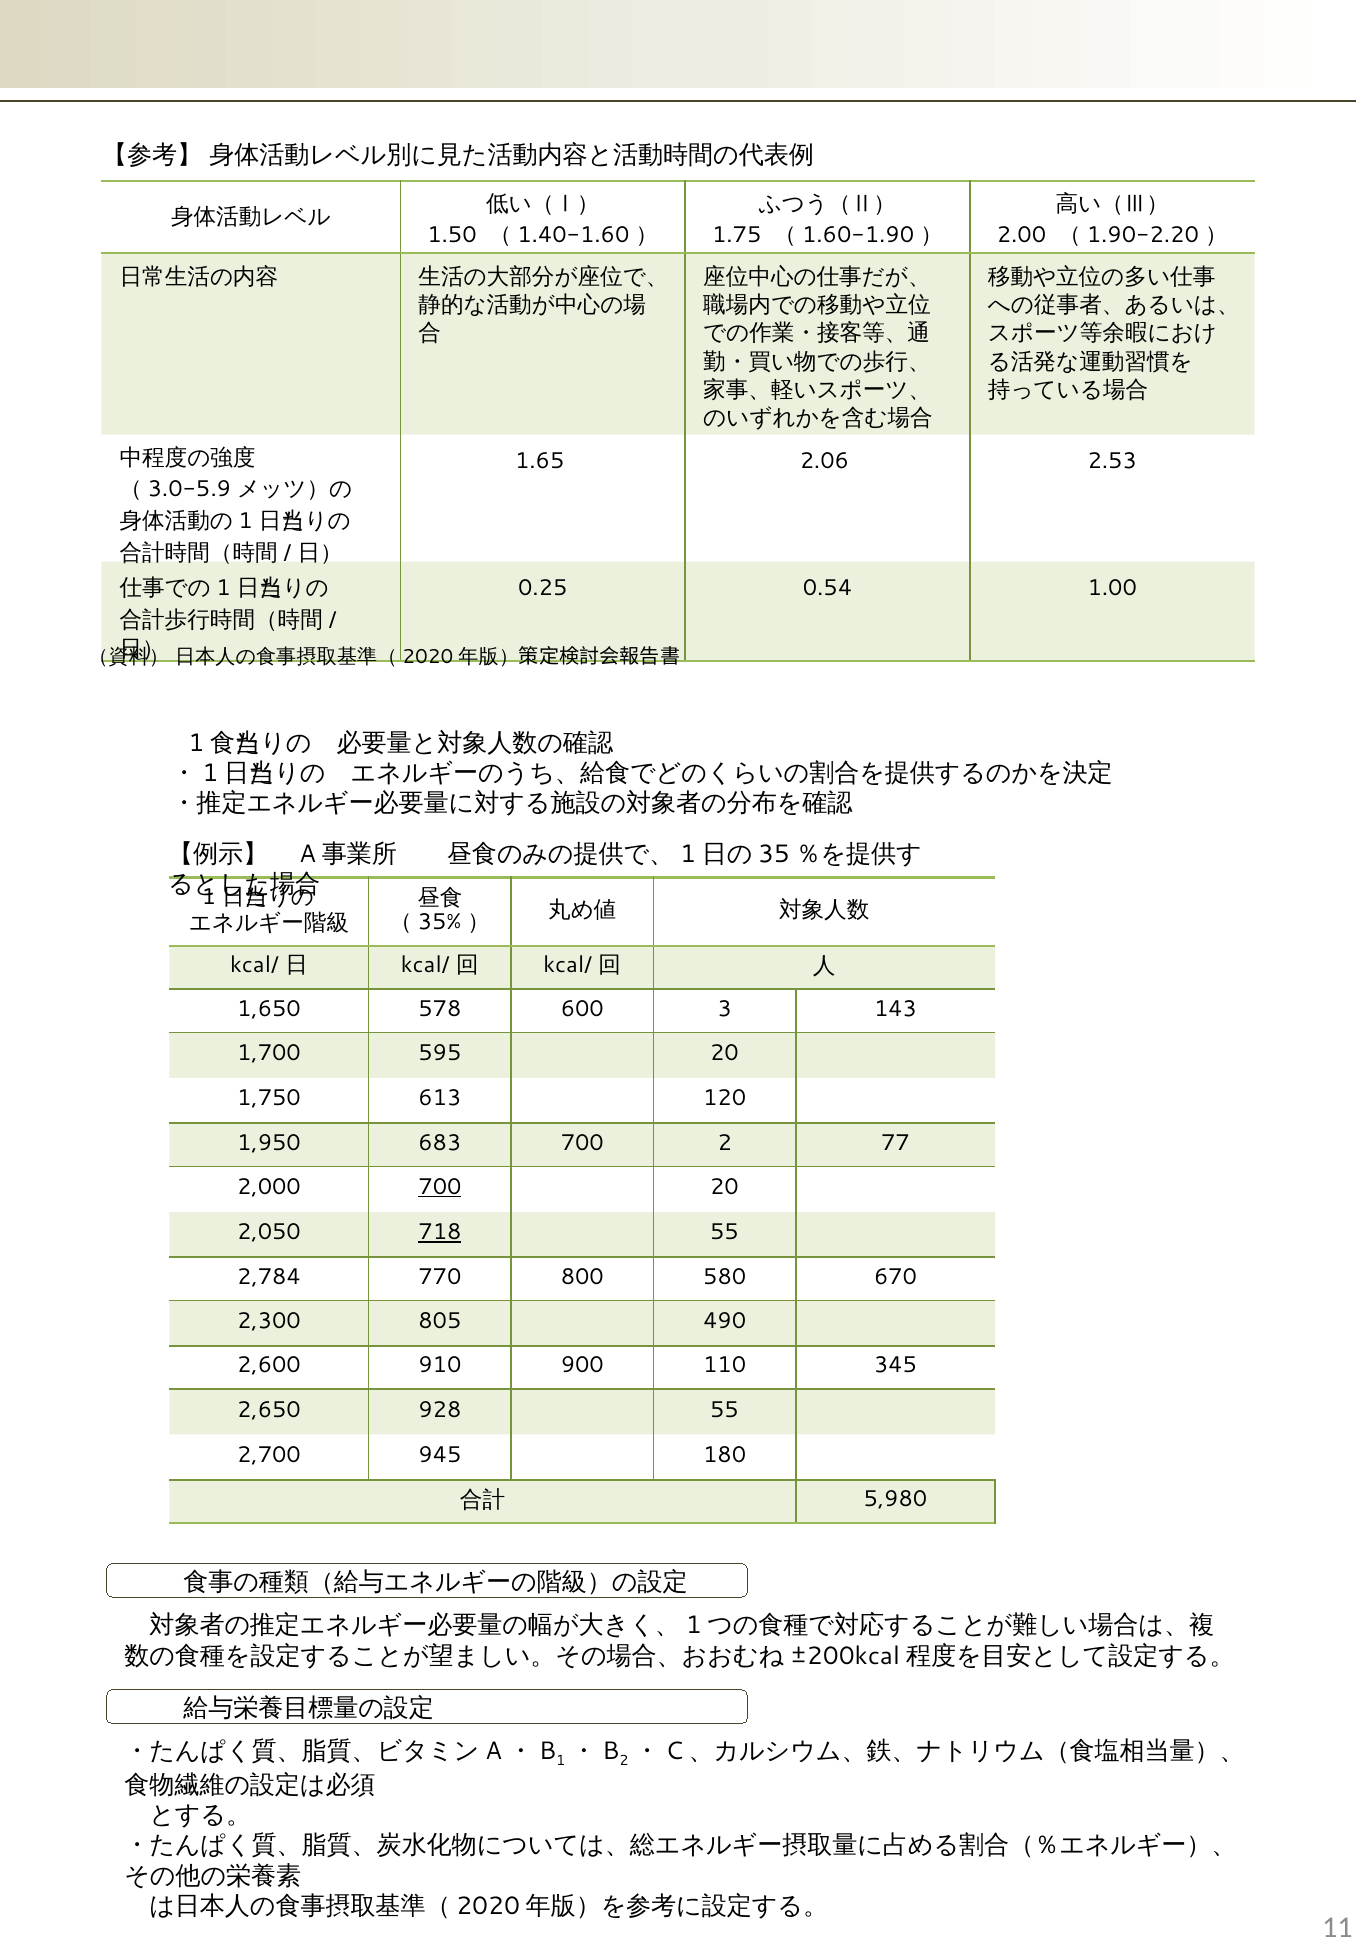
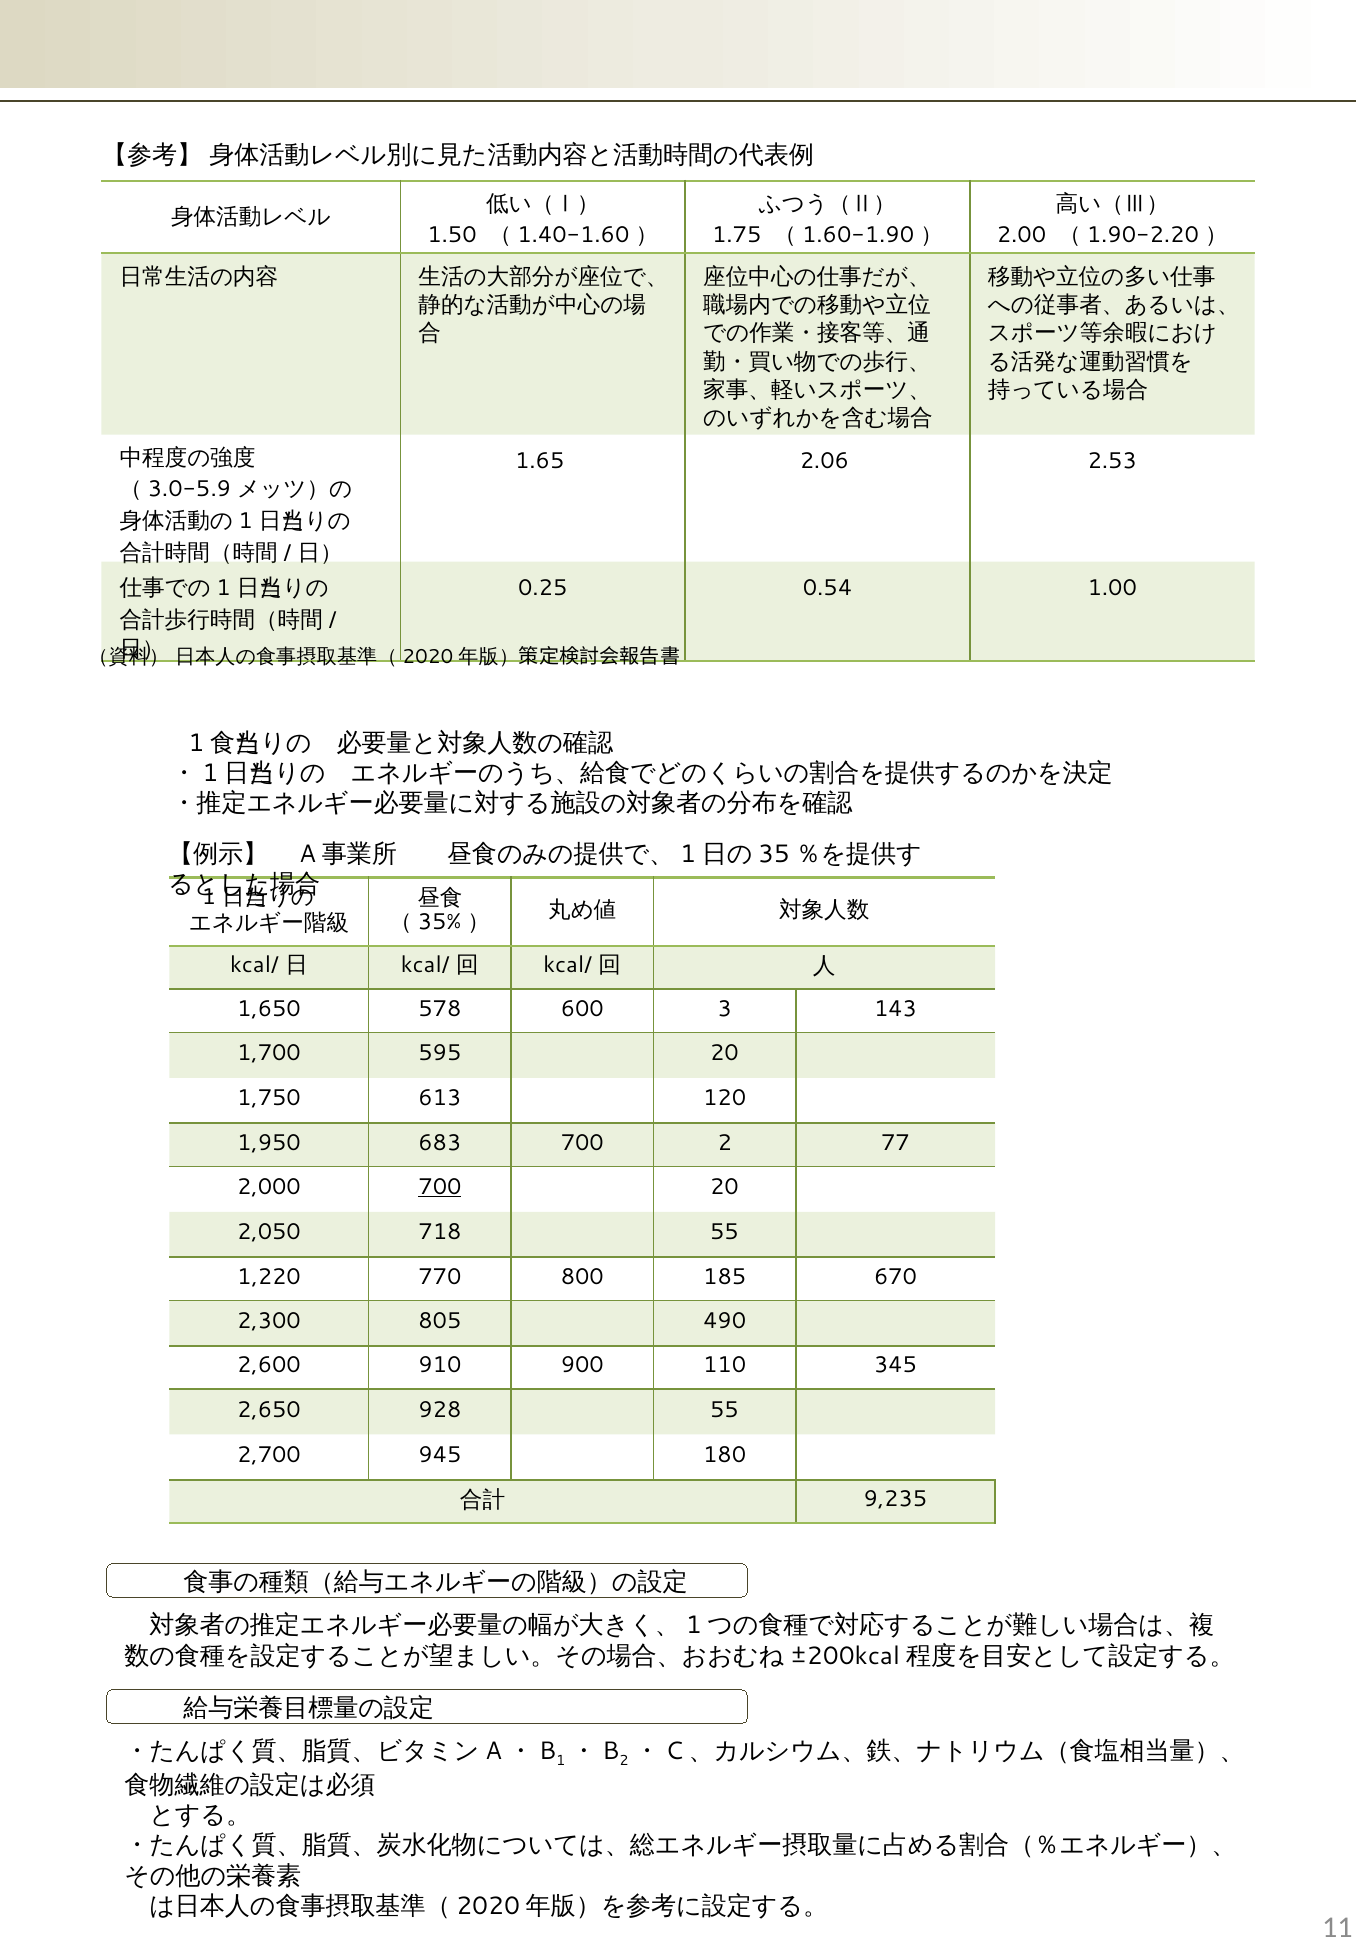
718 underline: present -> none (440, 1232)
2,784: 2,784 -> 1,220 (269, 1276)
580: 580 -> 185 (725, 1276)
5,980: 5,980 -> 9,235 (895, 1499)
